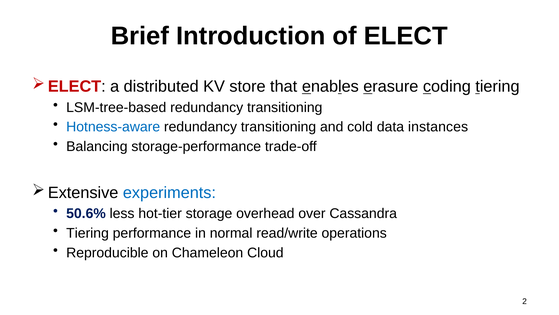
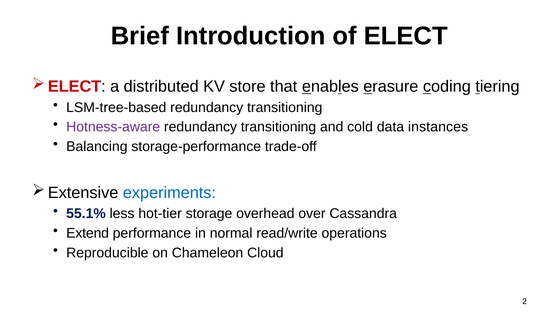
Hotness-aware colour: blue -> purple (113, 127)
50.6%: 50.6% -> 55.1% (86, 213)
Tiering: Tiering -> Extend (88, 233)
